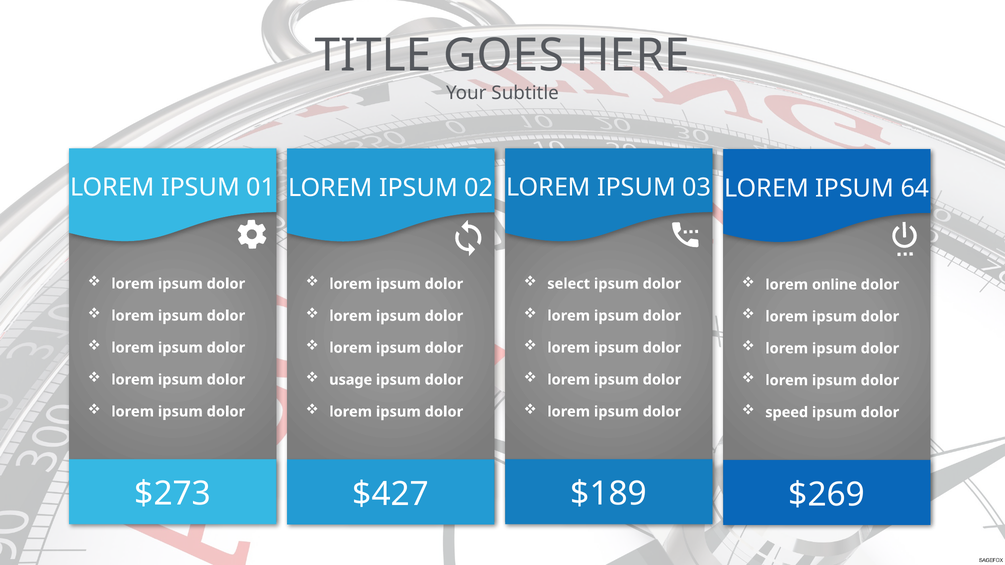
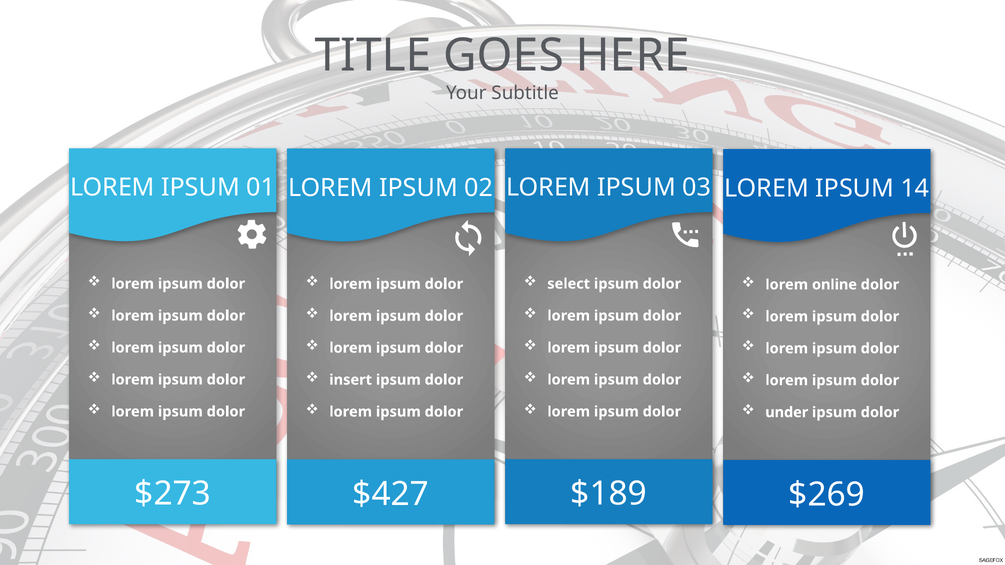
64: 64 -> 14 (915, 189)
usage: usage -> insert (351, 380)
speed: speed -> under (787, 413)
